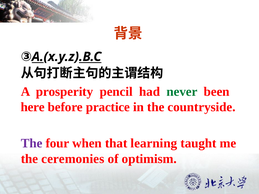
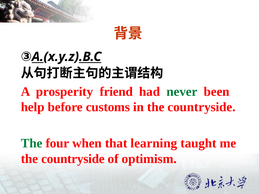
pencil: pencil -> friend (116, 92)
here: here -> help (33, 107)
practice: practice -> customs (108, 107)
The colour: purple -> green (32, 143)
ceremonies: ceremonies -> countryside (73, 159)
